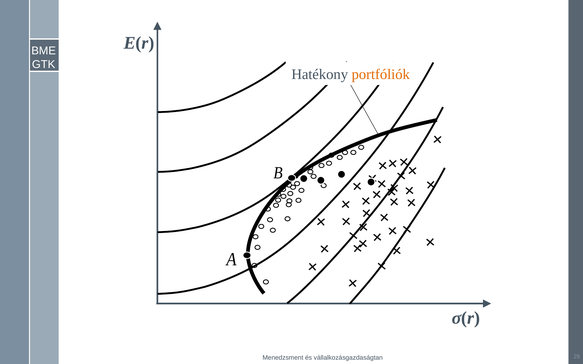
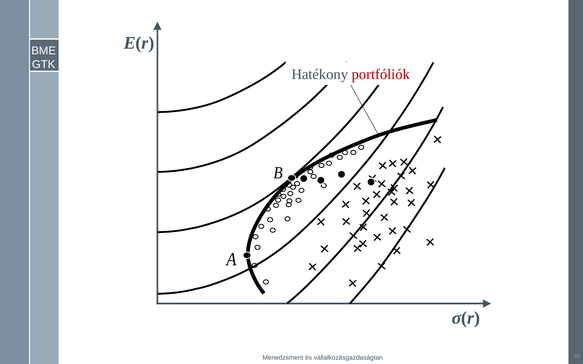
portfóliók colour: orange -> red (381, 74)
